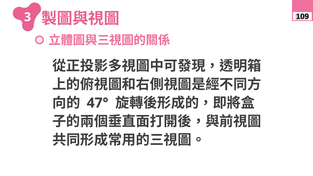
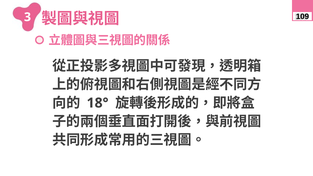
47°: 47° -> 18° (98, 103)
